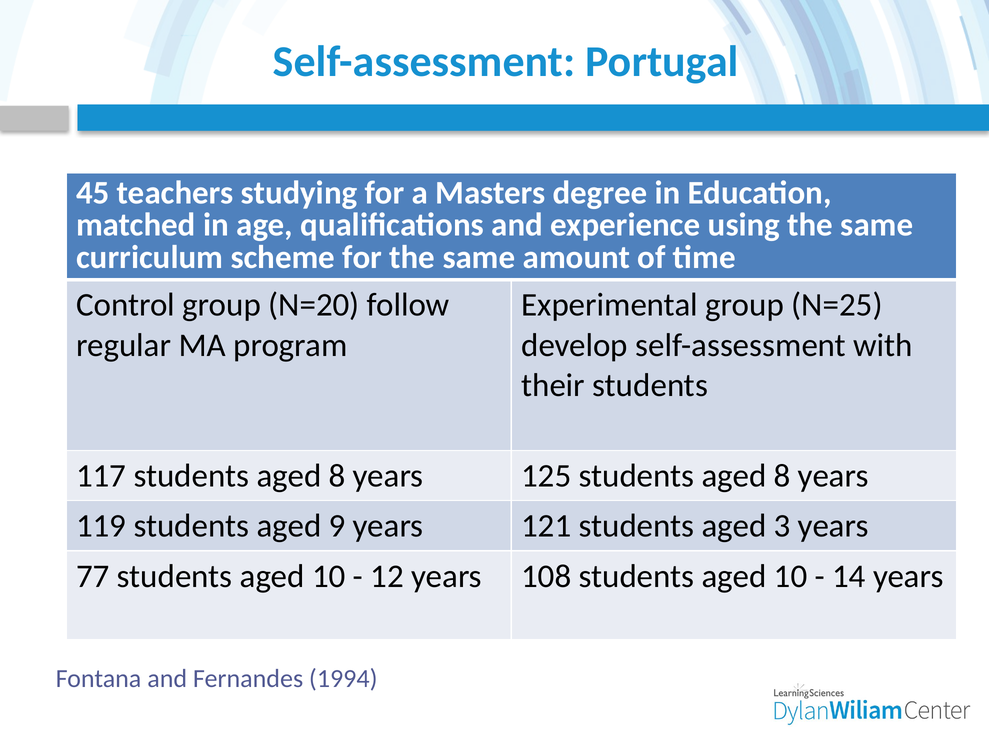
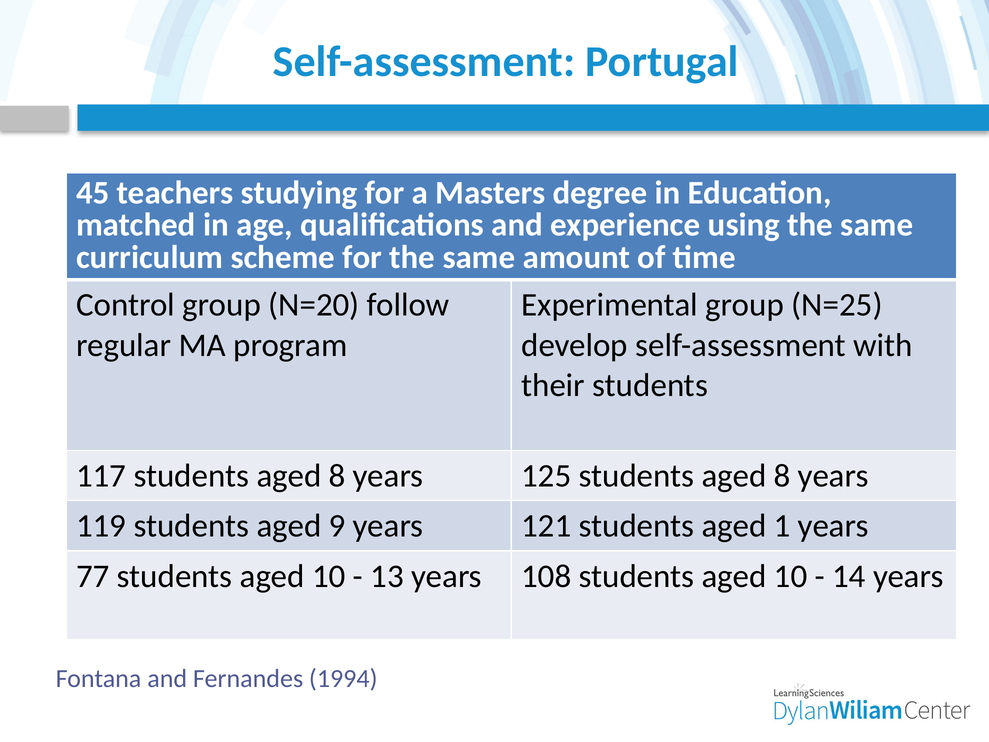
3: 3 -> 1 (782, 526)
12: 12 -> 13 (387, 576)
